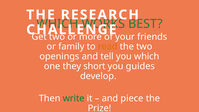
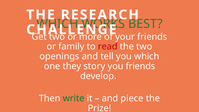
read colour: orange -> red (108, 47)
short: short -> story (94, 66)
you guides: guides -> friends (140, 66)
